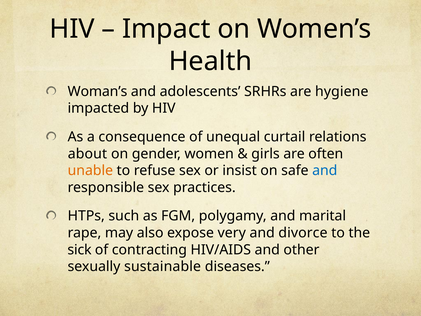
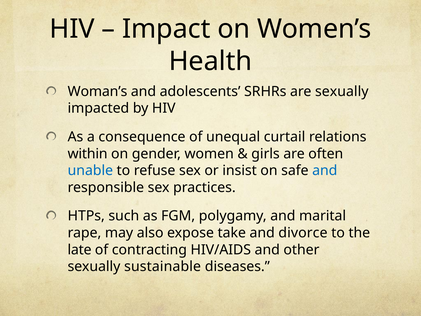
are hygiene: hygiene -> sexually (342, 91)
about: about -> within (88, 154)
unable colour: orange -> blue (90, 170)
very: very -> take (232, 233)
sick: sick -> late (80, 250)
